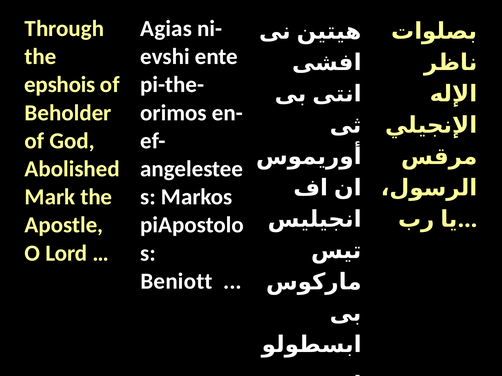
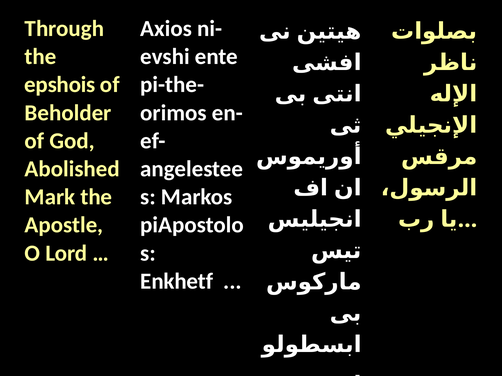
Agias: Agias -> Axios (166, 29)
Beniott: Beniott -> Enkhetf (177, 282)
